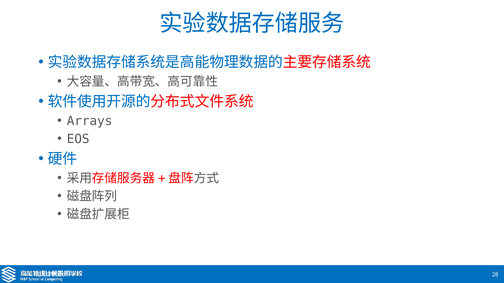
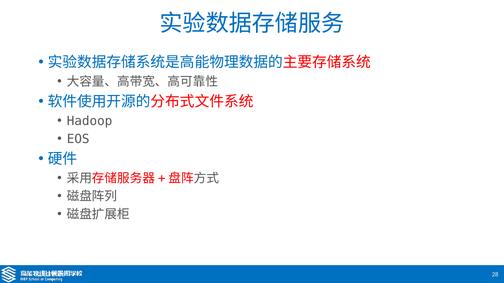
Arrays: Arrays -> Hadoop (90, 121)
